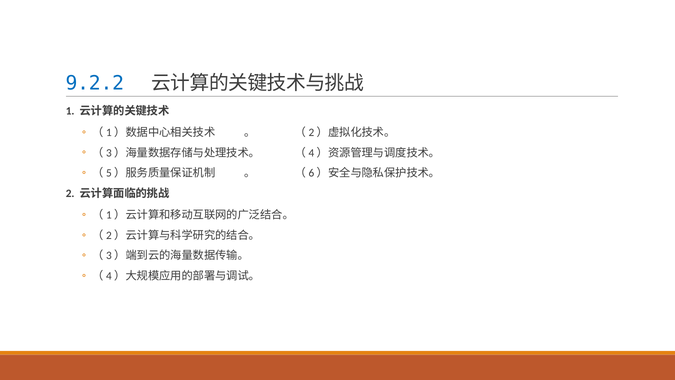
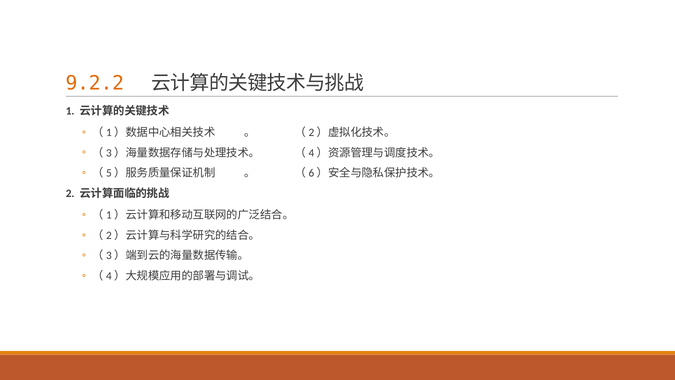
9.2.2 colour: blue -> orange (95, 83)
